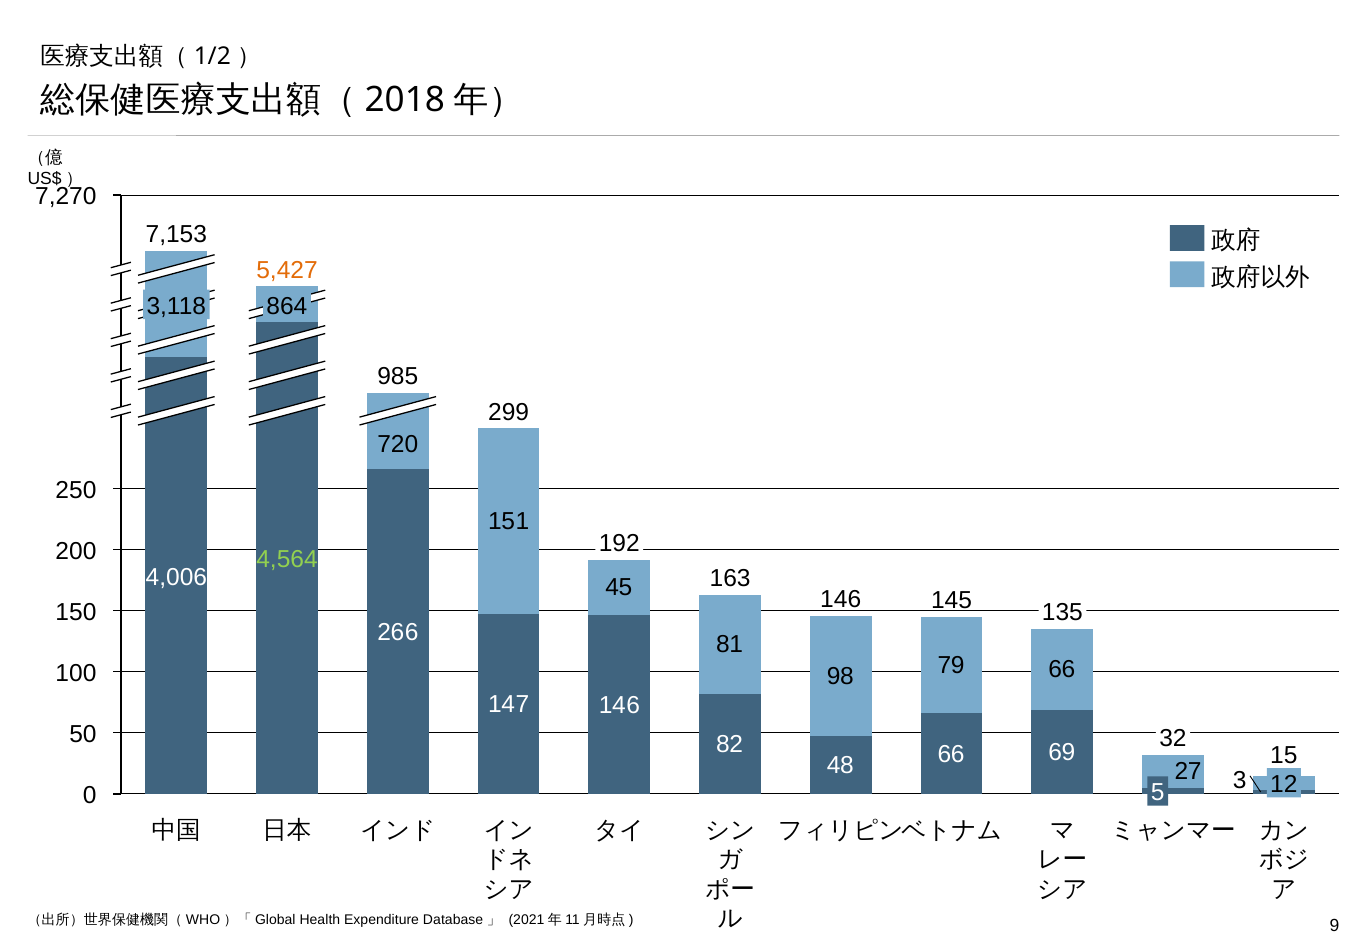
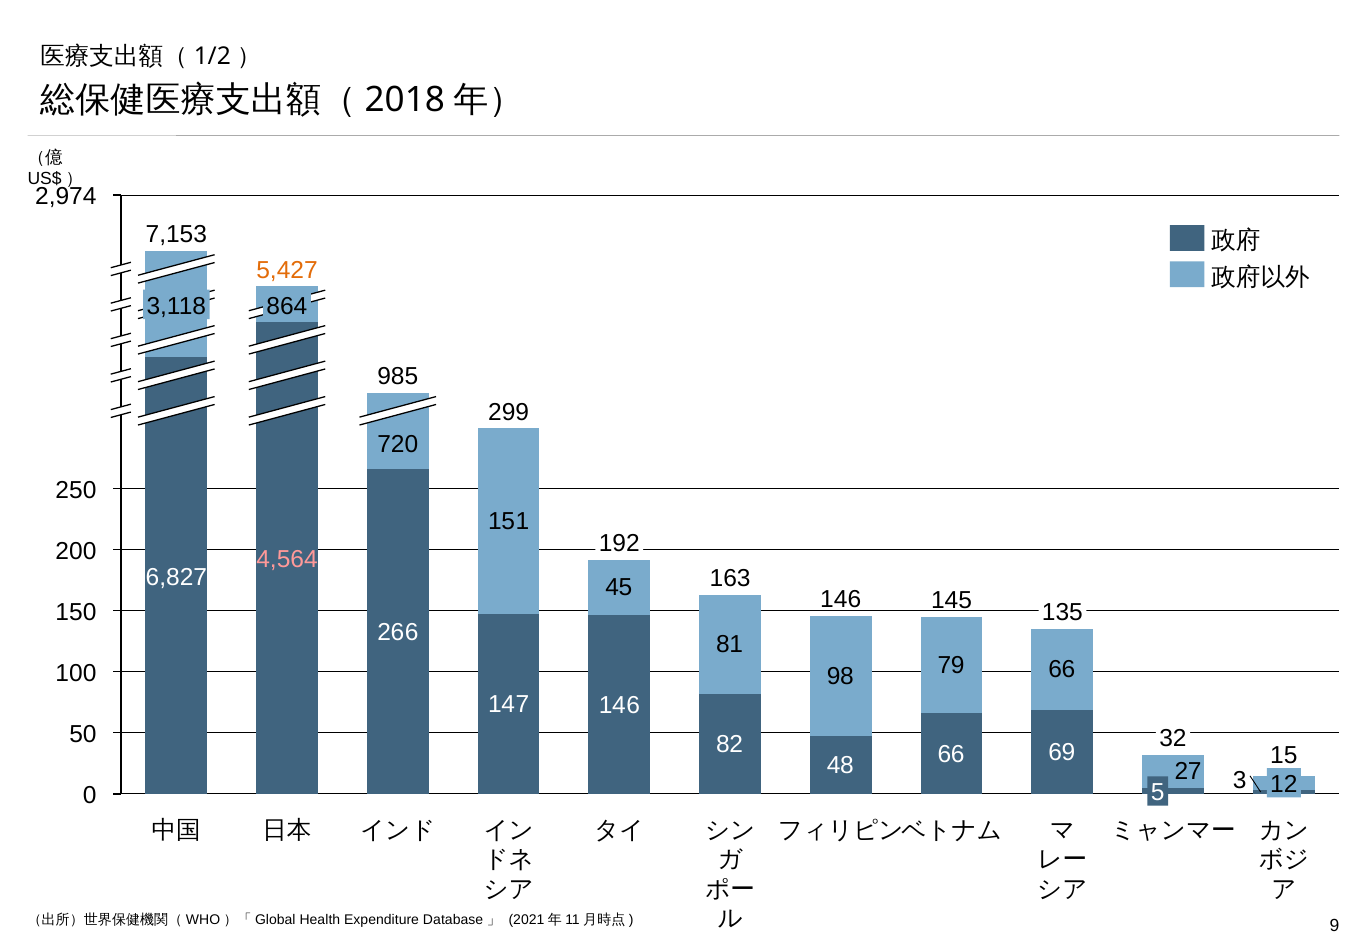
7,270: 7,270 -> 2,974 (66, 197)
4,564 colour: light green -> pink (287, 560)
4,006: 4,006 -> 6,827 (176, 578)
